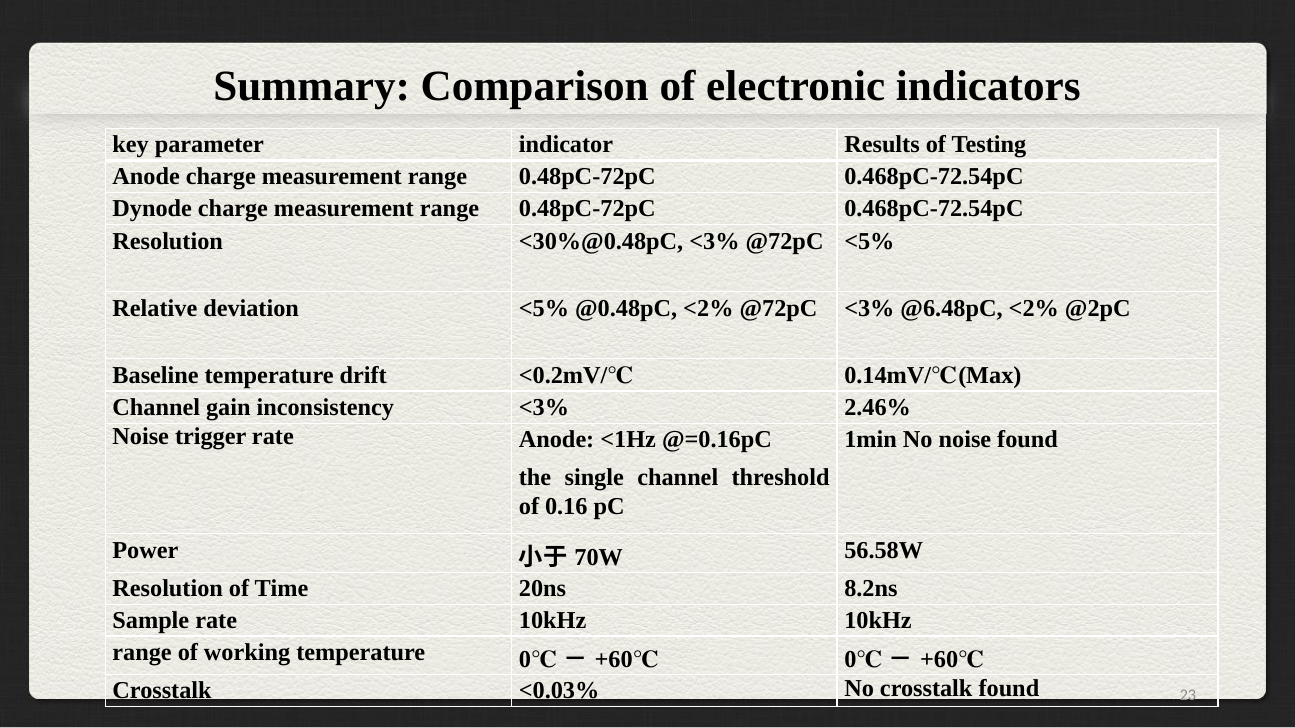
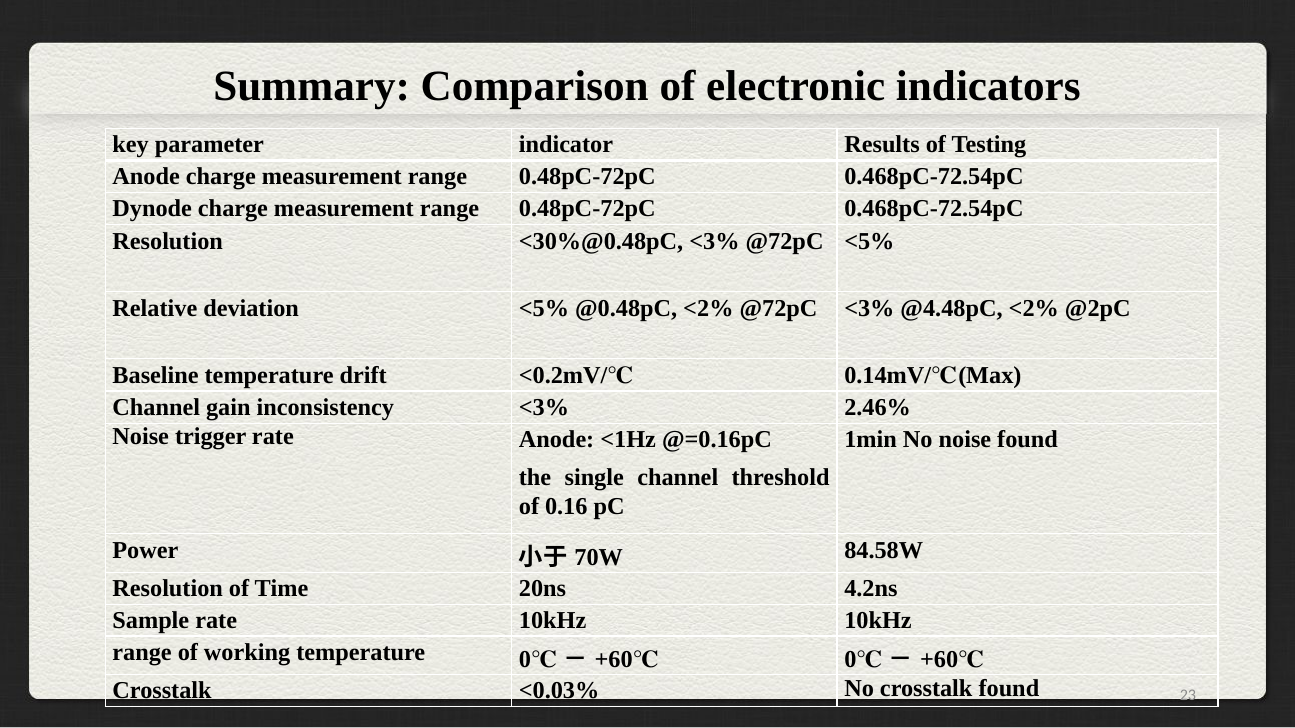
@6.48pC: @6.48pC -> @4.48pC (952, 308)
56.58W: 56.58W -> 84.58W (884, 550)
8.2ns: 8.2ns -> 4.2ns (871, 589)
